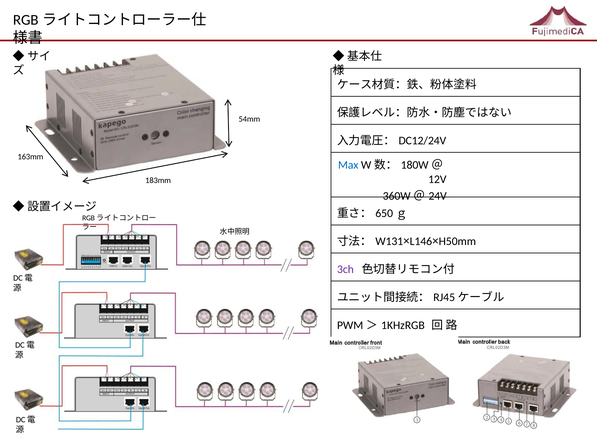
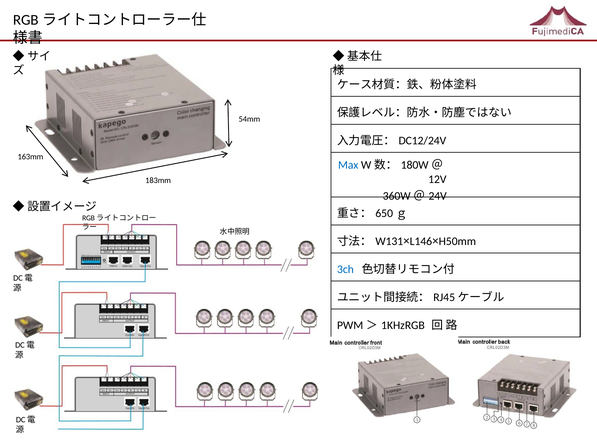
3ch colour: purple -> blue (345, 269)
